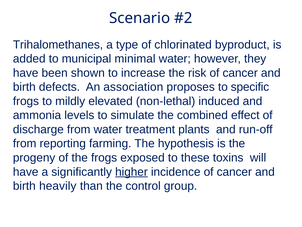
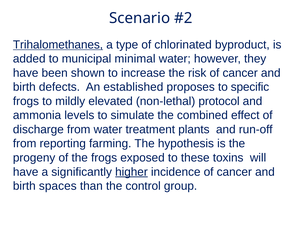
Trihalomethanes underline: none -> present (58, 45)
association: association -> established (133, 87)
induced: induced -> protocol (219, 101)
heavily: heavily -> spaces (58, 186)
